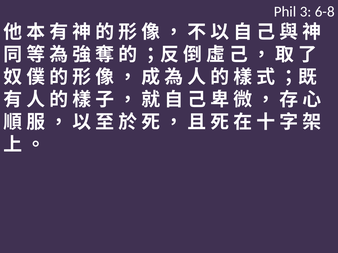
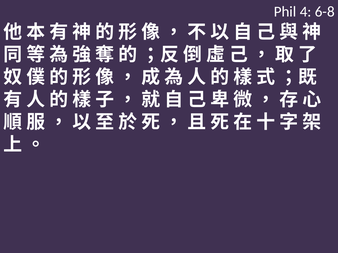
3: 3 -> 4 (306, 12)
